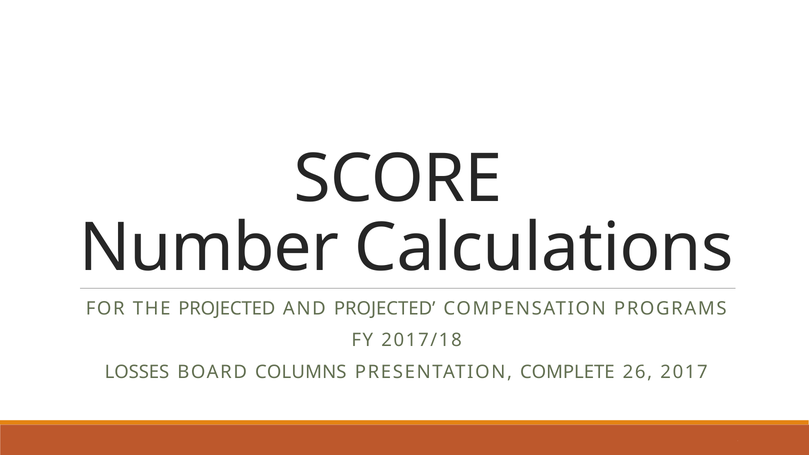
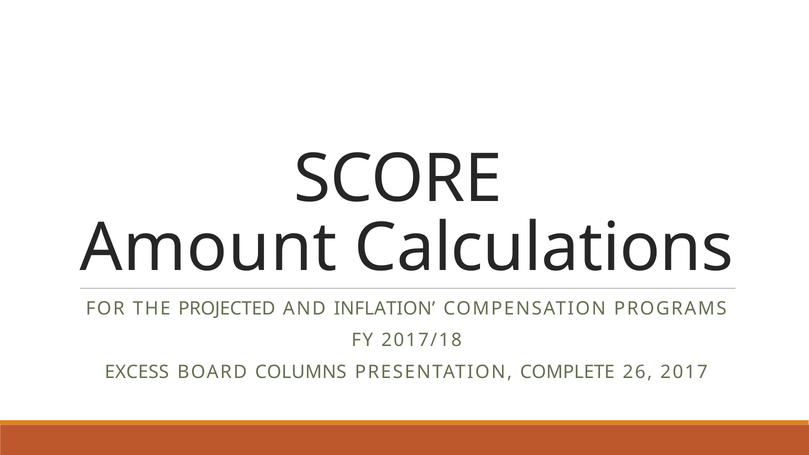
Number: Number -> Amount (208, 248)
AND PROJECTED: PROJECTED -> INFLATION (385, 309)
LOSSES: LOSSES -> EXCESS (137, 372)
